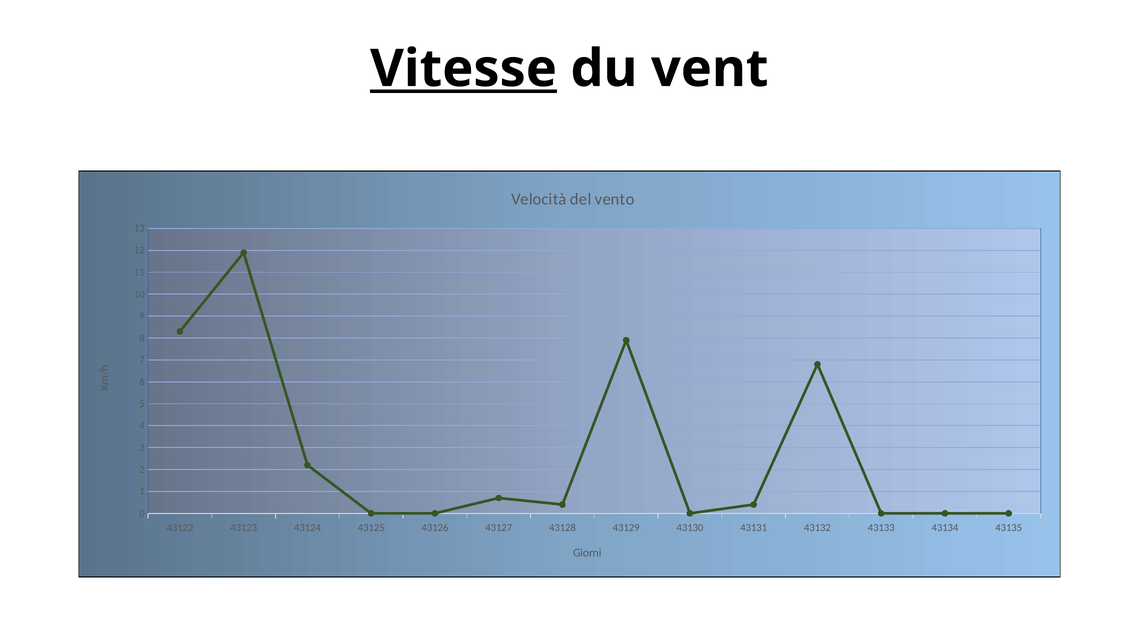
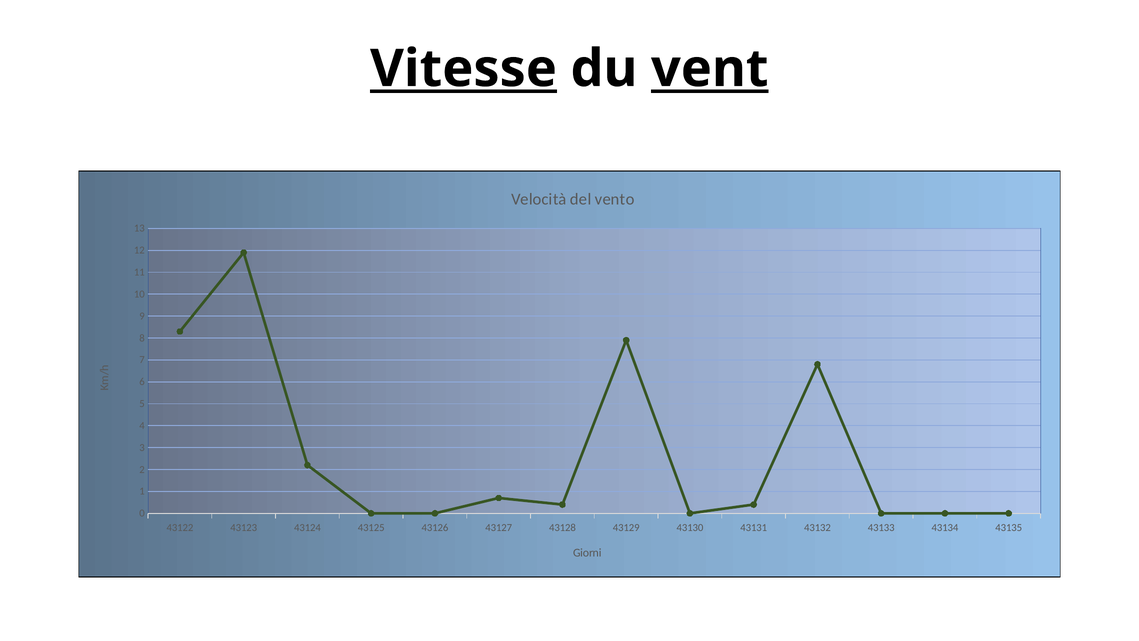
vent underline: none -> present (710, 69)
